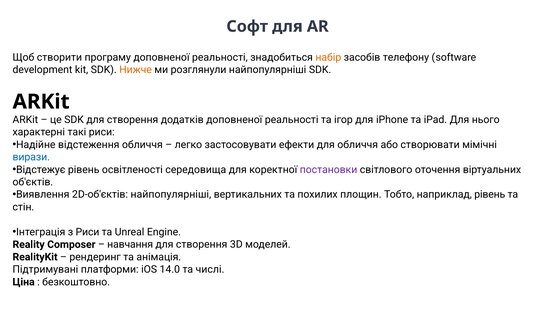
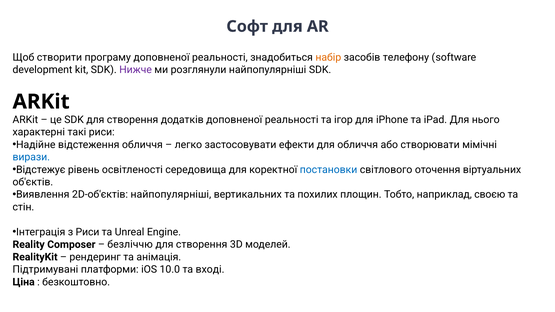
Нижче colour: orange -> purple (136, 70)
постановки colour: purple -> blue (329, 170)
наприклад рівень: рівень -> своєю (490, 195)
навчання: навчання -> безліччю (130, 245)
14.0: 14.0 -> 10.0 (170, 270)
числі: числі -> вході (210, 270)
